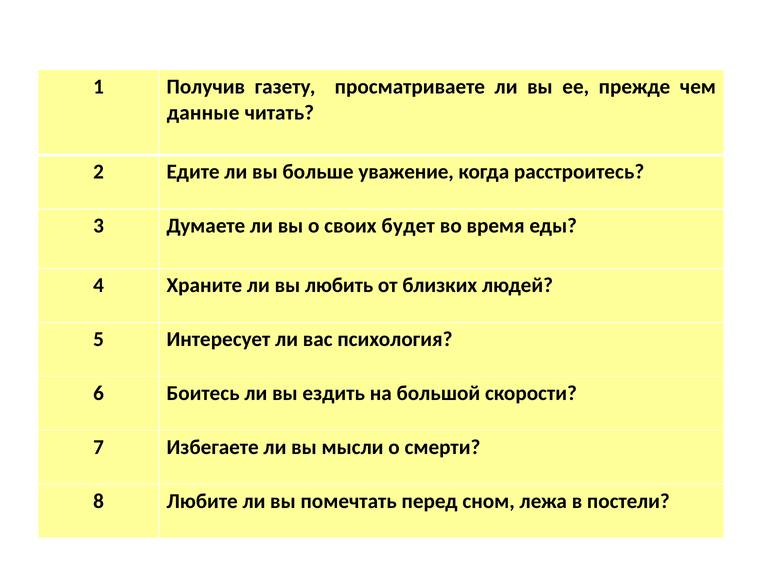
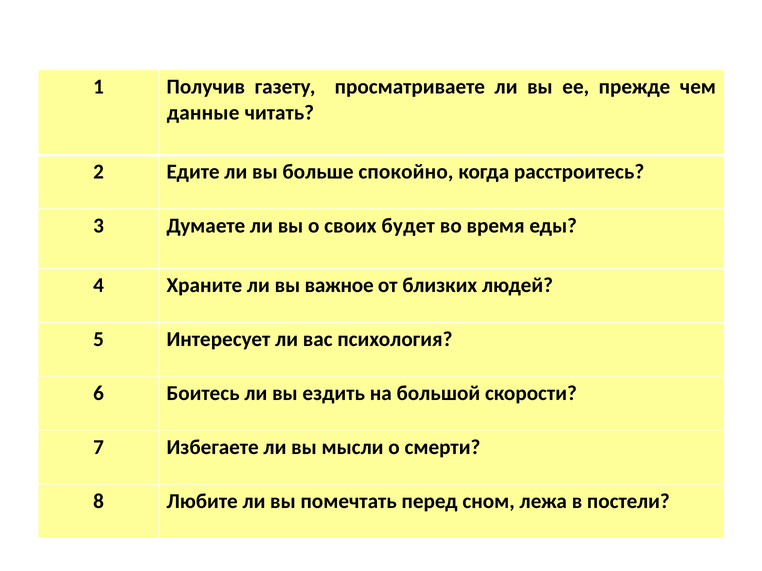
уважение: уважение -> спокойно (406, 172)
любить: любить -> важное (339, 286)
